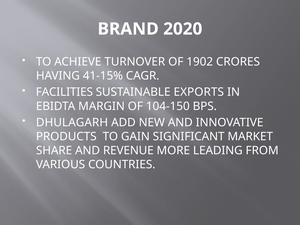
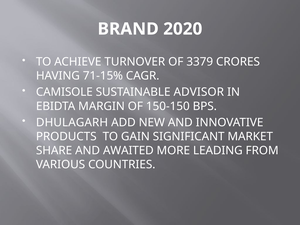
1902: 1902 -> 3379 (200, 62)
41-15%: 41-15% -> 71-15% (103, 76)
FACILITIES: FACILITIES -> CAMISOLE (64, 92)
EXPORTS: EXPORTS -> ADVISOR (199, 92)
104-150: 104-150 -> 150-150 (168, 106)
REVENUE: REVENUE -> AWAITED (128, 151)
